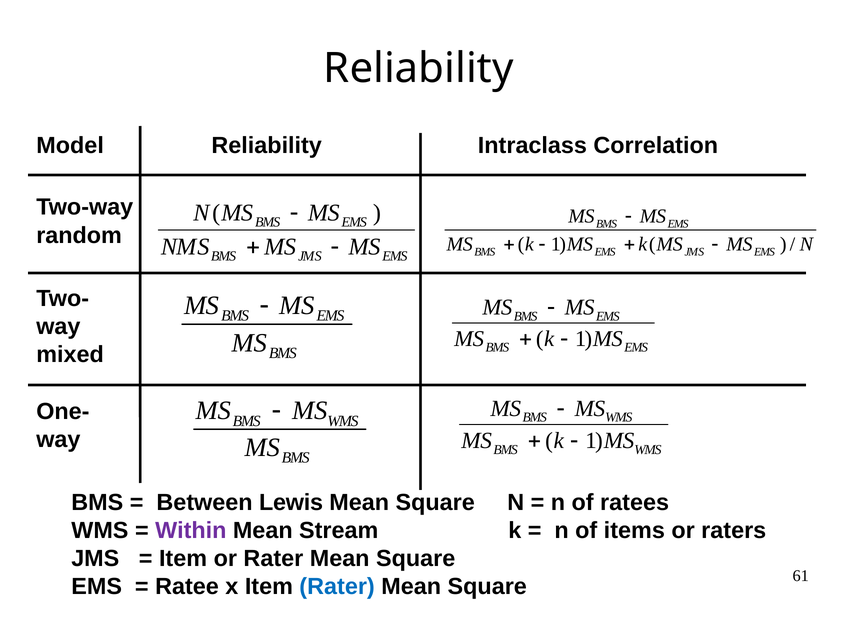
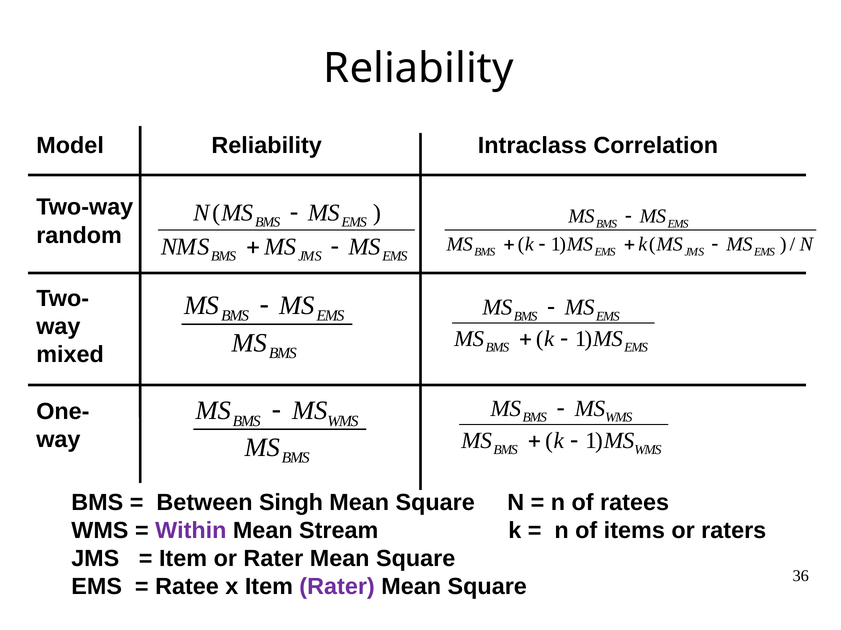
Lewis: Lewis -> Singh (291, 503)
Rater colour: blue -> purple (337, 587)
61: 61 -> 36 (801, 577)
